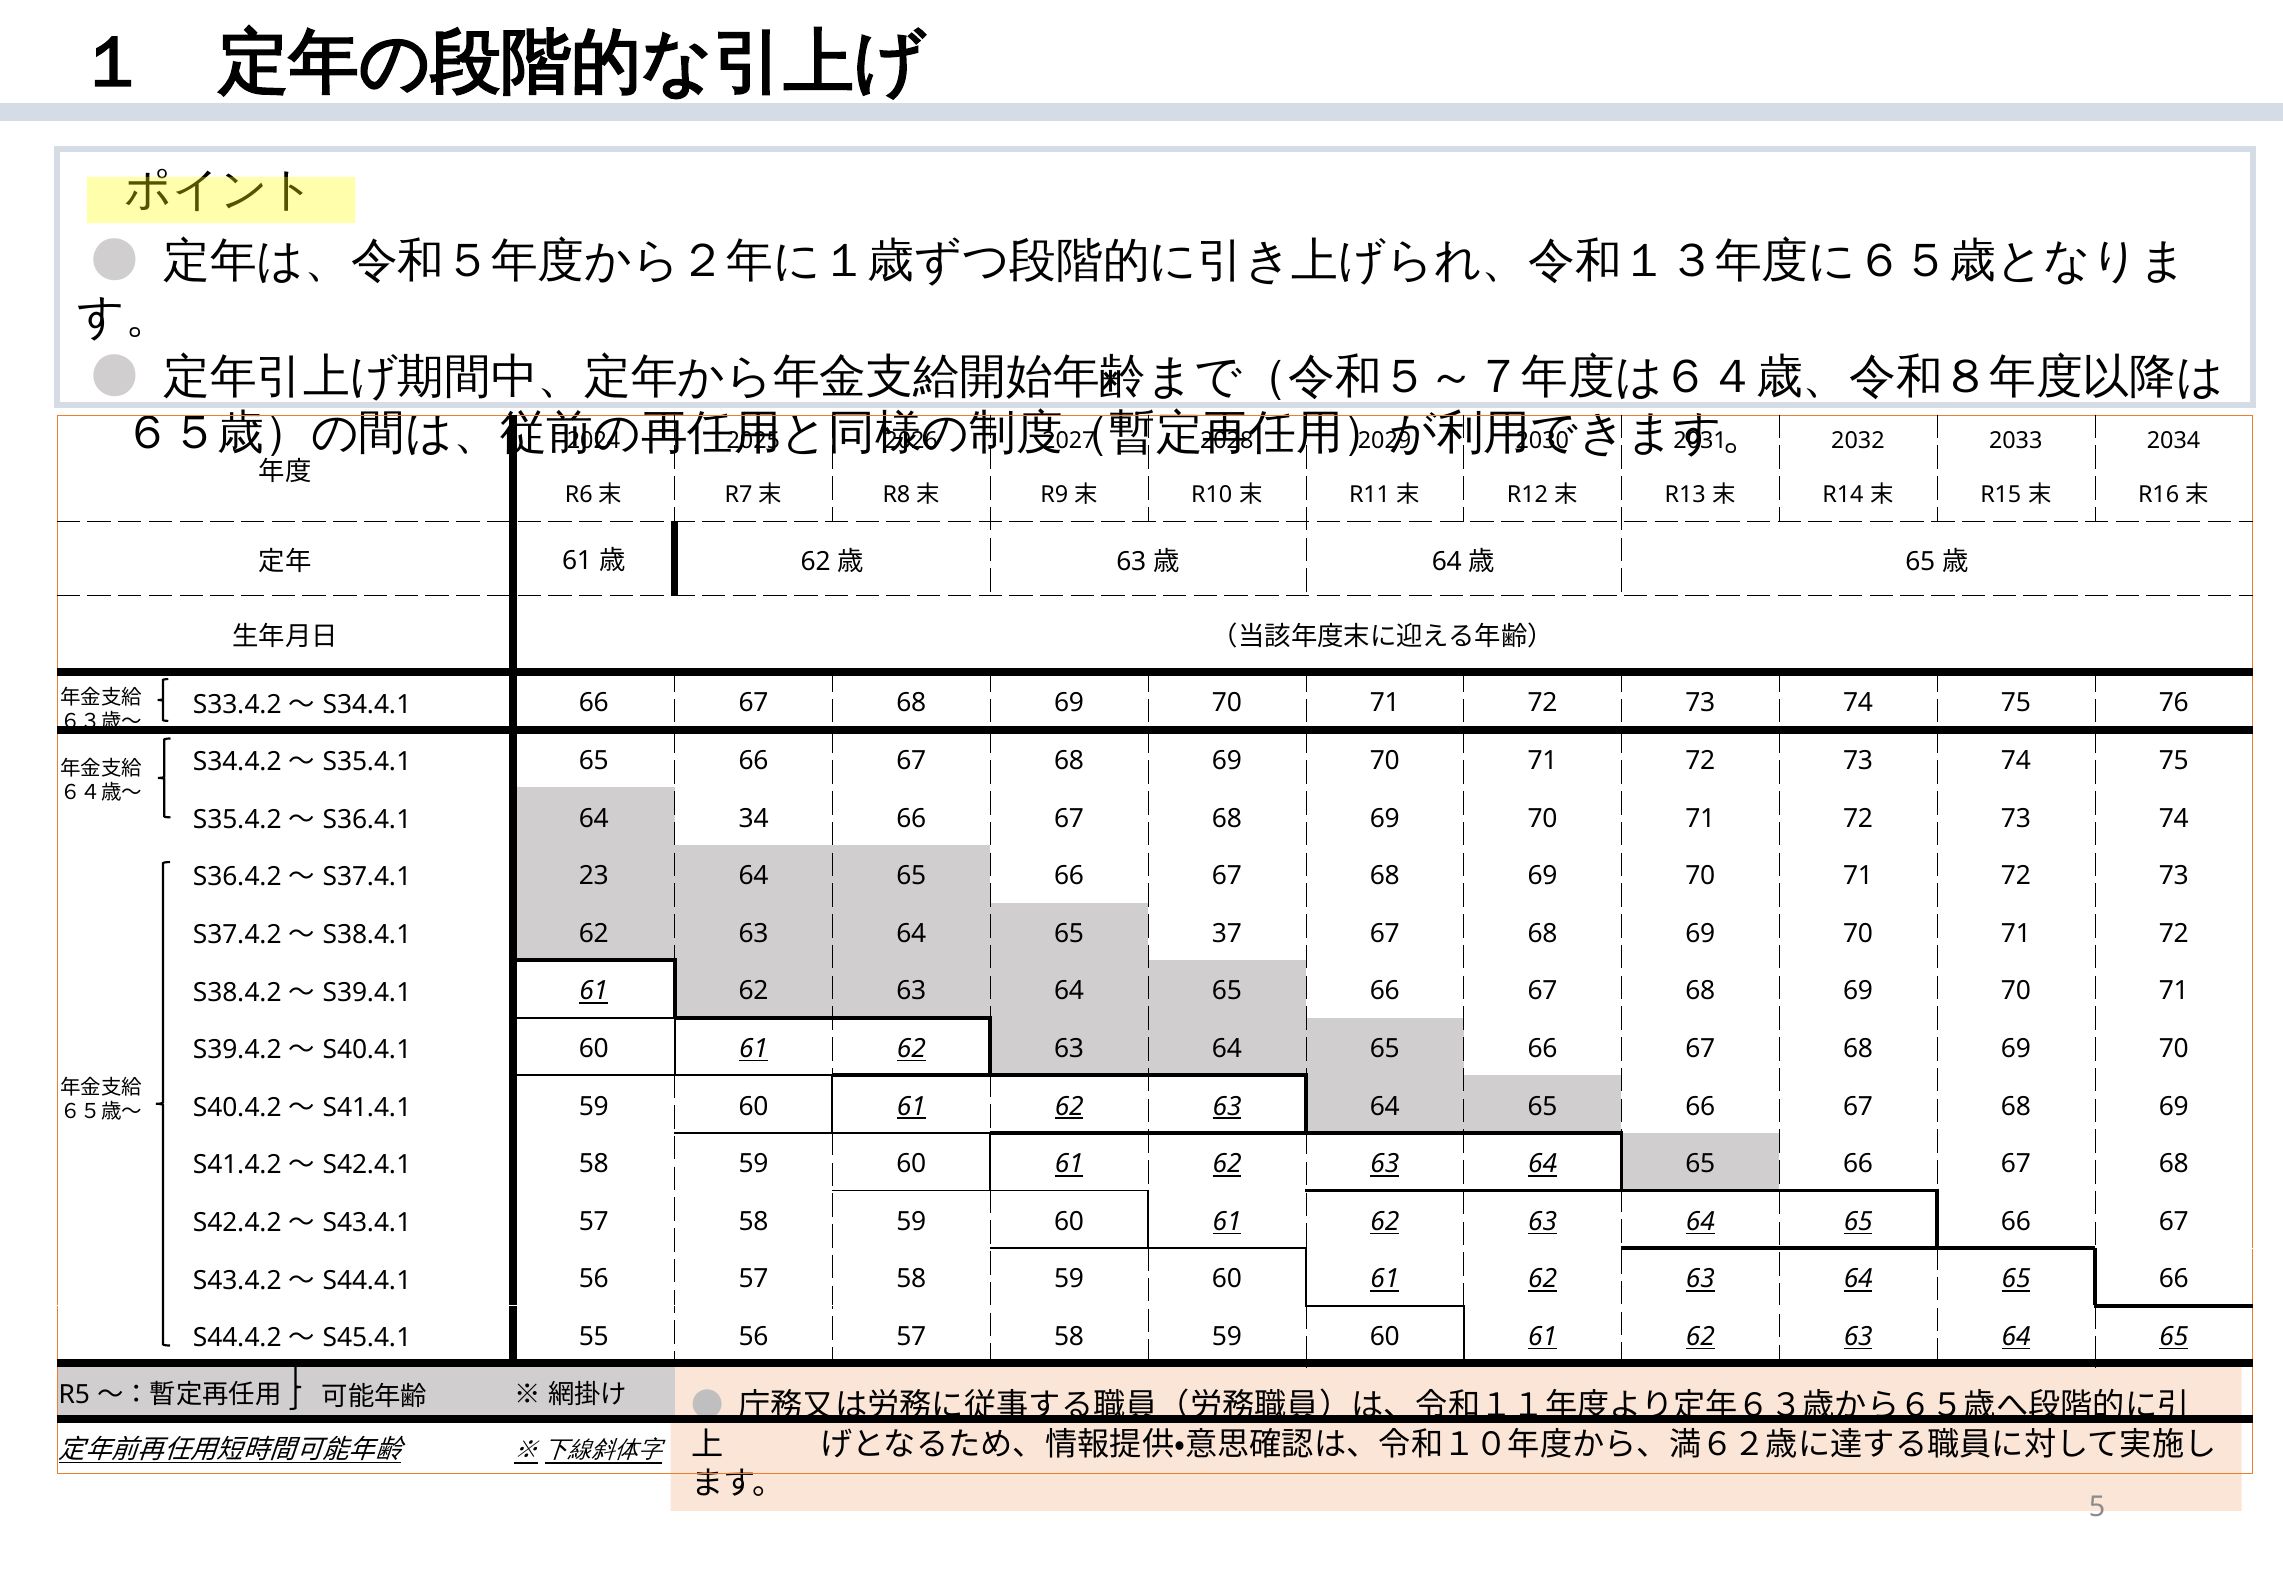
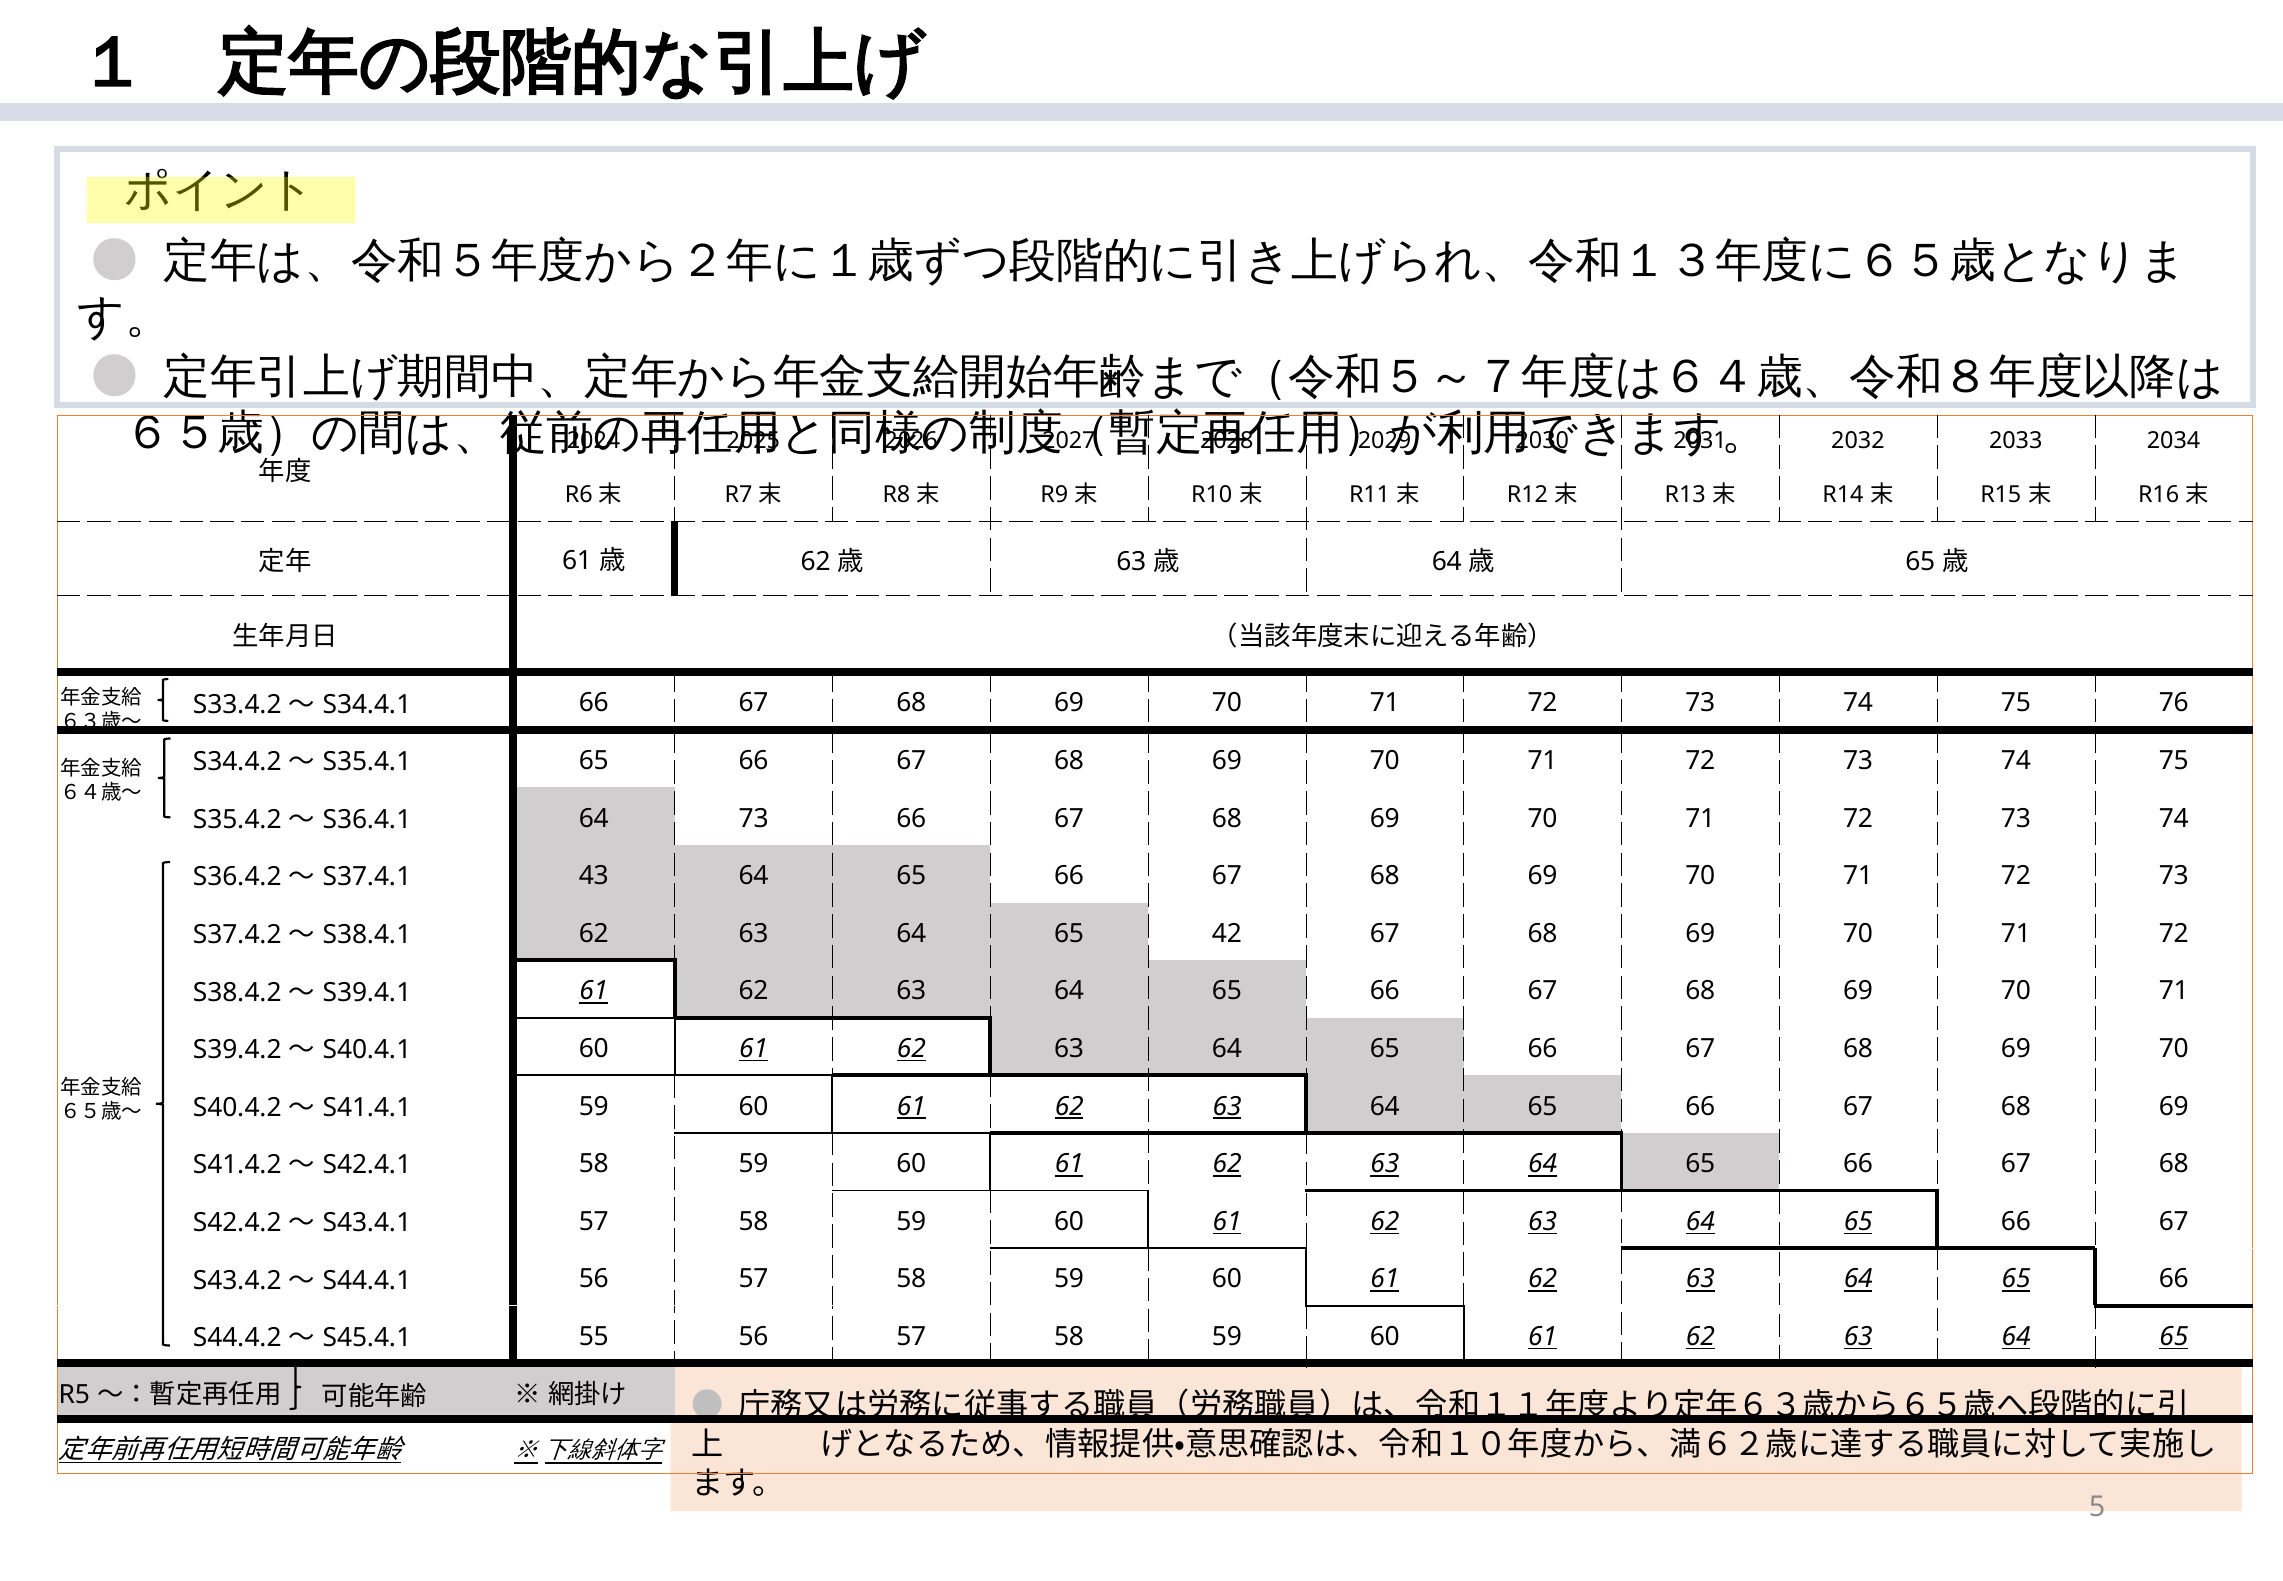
64 34: 34 -> 73 (754, 818)
23: 23 -> 43 (594, 876)
37: 37 -> 42 (1227, 933)
